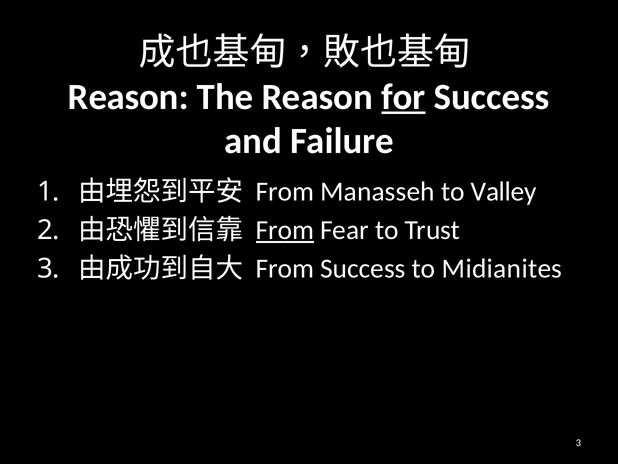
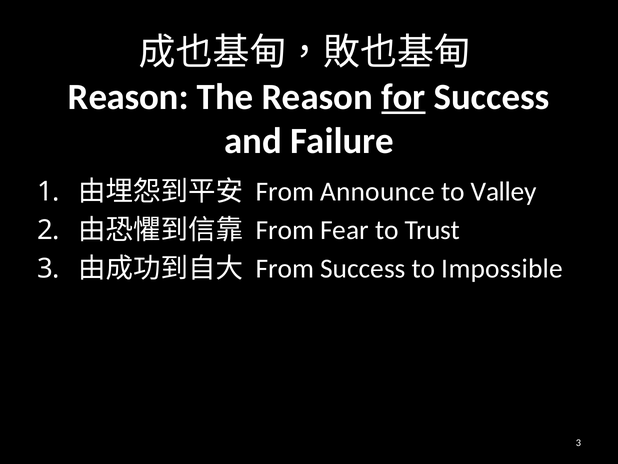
Manasseh: Manasseh -> Announce (377, 191)
From underline: present -> none (285, 230)
Midianites: Midianites -> Impossible (502, 268)
